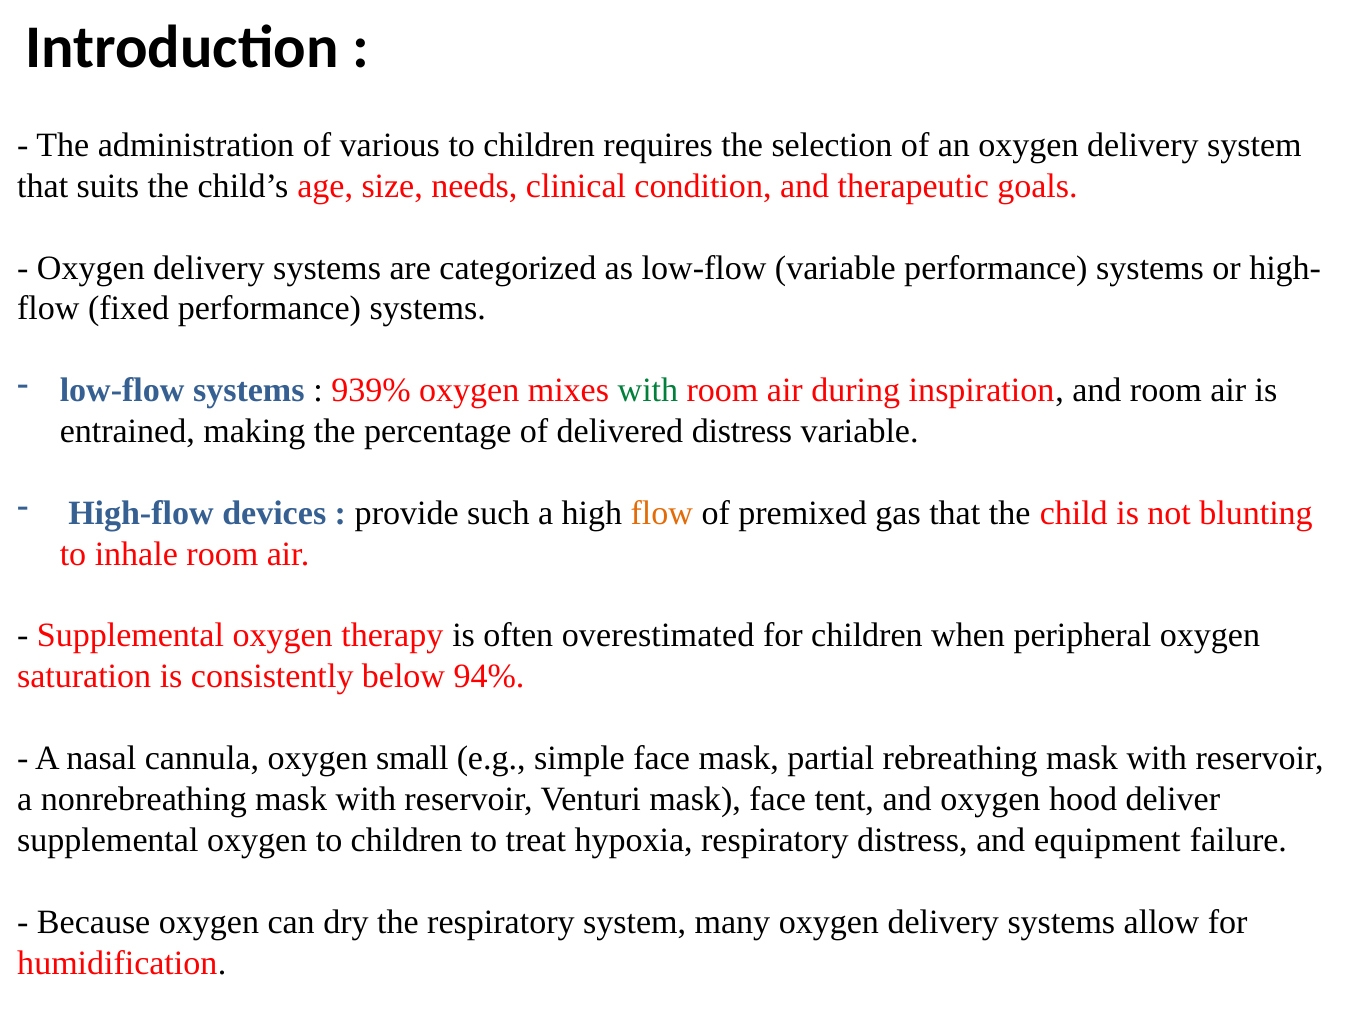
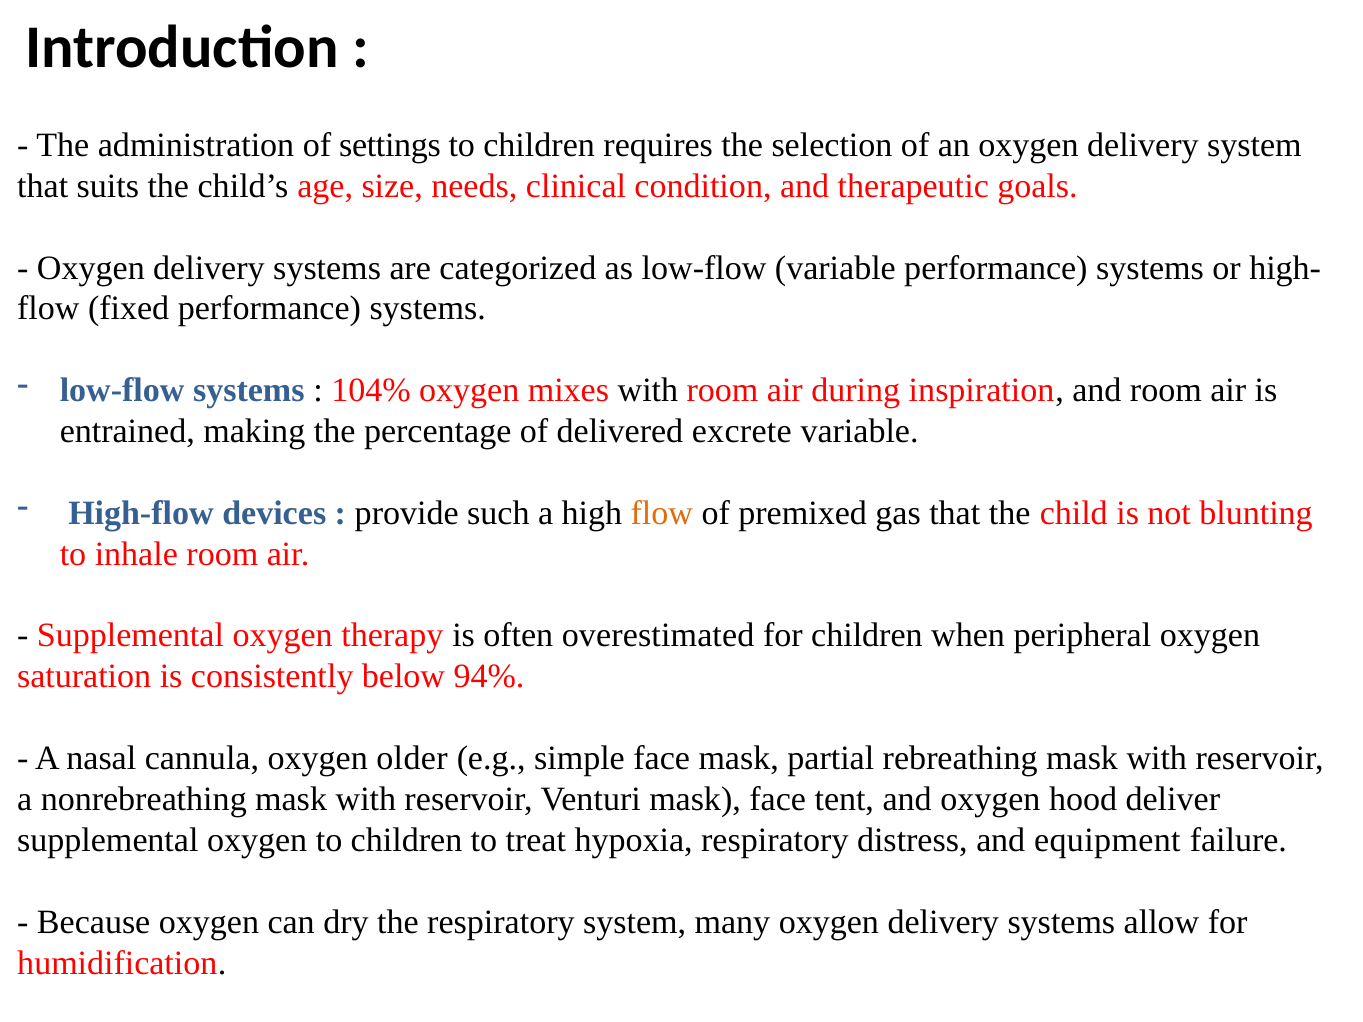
various: various -> settings (390, 145)
939%: 939% -> 104% (371, 391)
with colour: green -> black (648, 391)
delivered distress: distress -> excrete (742, 431)
small: small -> older (412, 759)
